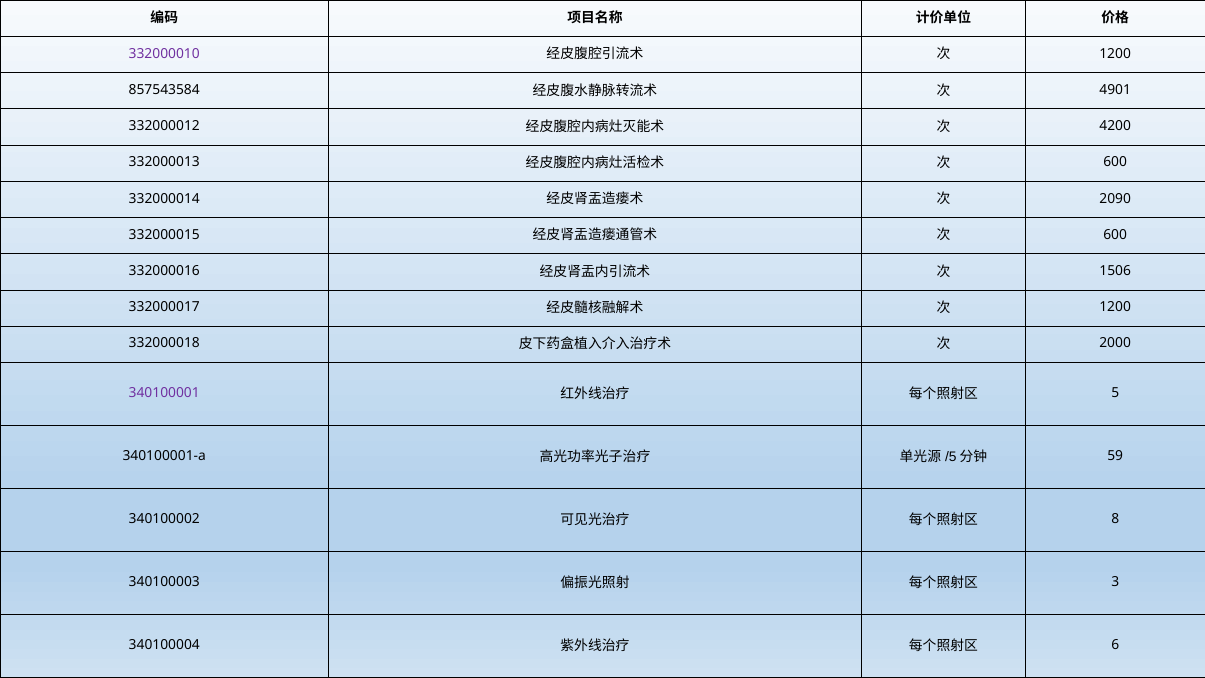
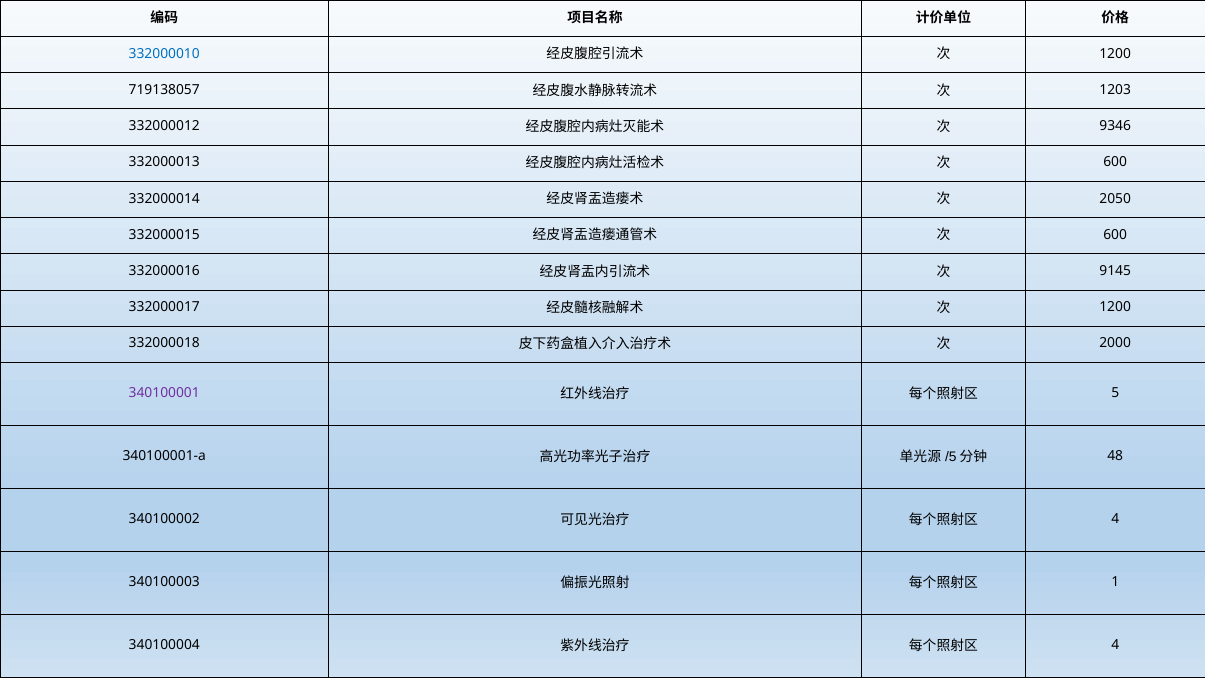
332000010 colour: purple -> blue (164, 54)
857543584: 857543584 -> 719138057 (164, 90)
4901: 4901 -> 1203 (1115, 90)
4200: 4200 -> 9346 (1115, 126)
2090: 2090 -> 2050 (1115, 198)
1506: 1506 -> 9145 (1115, 271)
59: 59 -> 48 (1115, 456)
8: 8 -> 4 (1115, 519)
3: 3 -> 1 (1115, 582)
6: 6 -> 4 (1115, 645)
